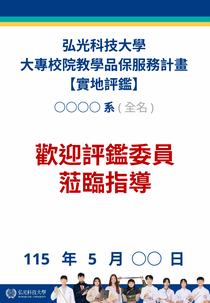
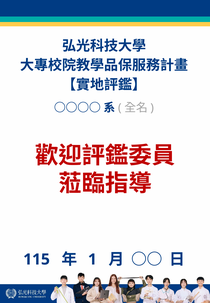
5: 5 -> 1 (92, 260)
